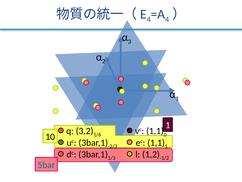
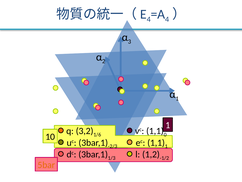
5bar colour: blue -> orange (46, 164)
